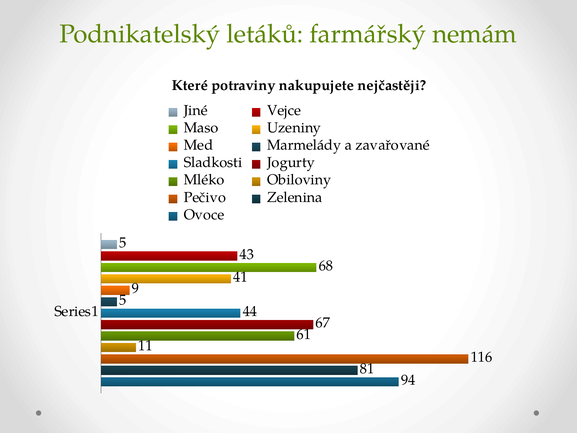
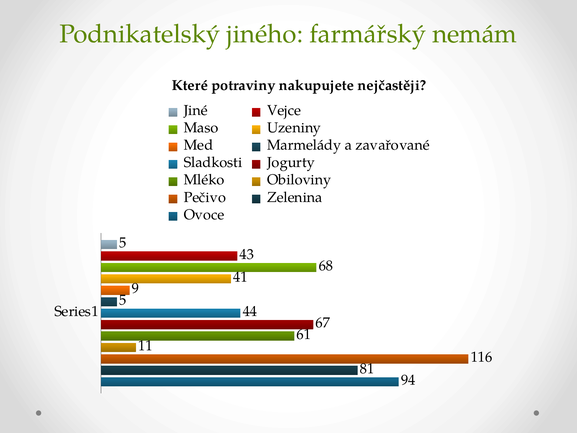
letáků: letáků -> jiného (265, 34)
